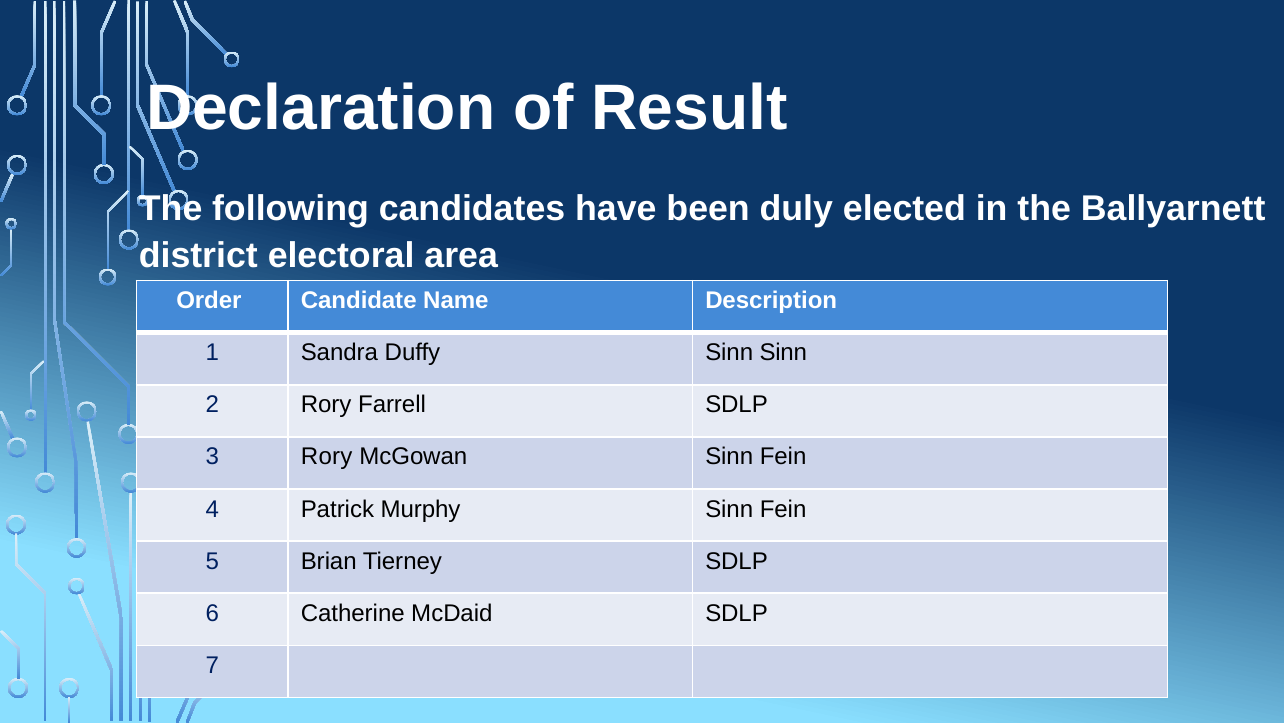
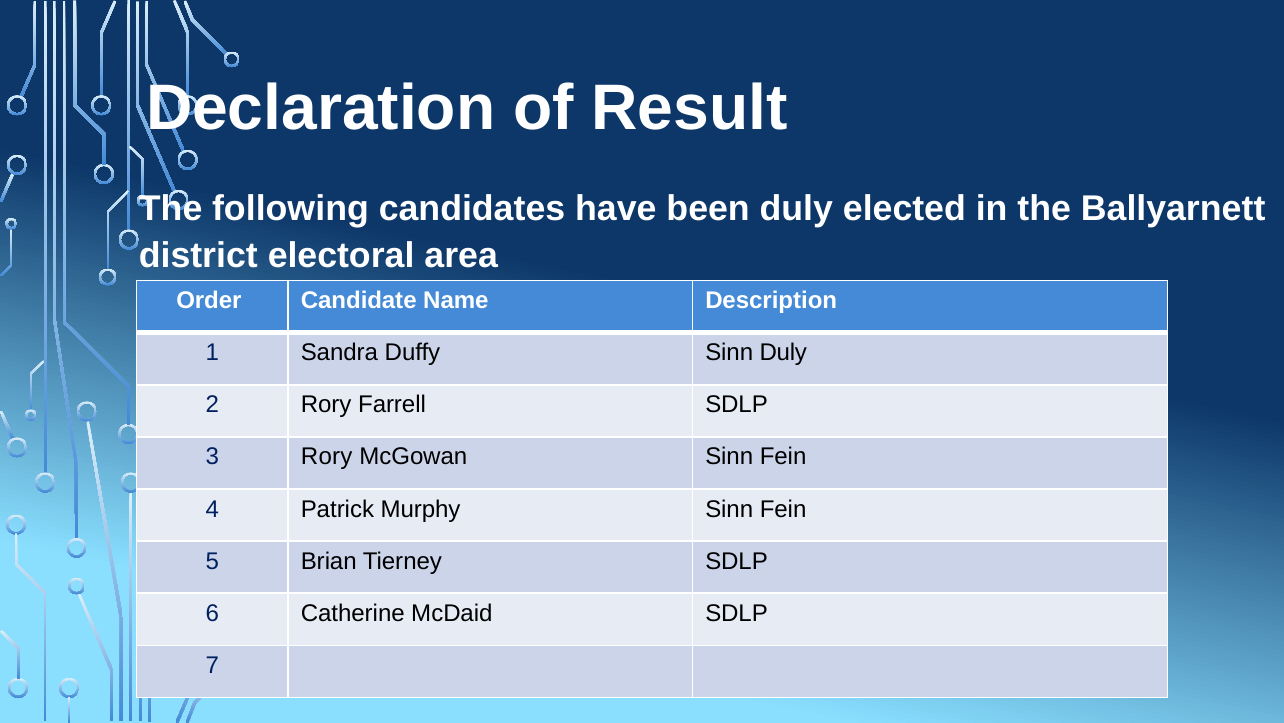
Sinn Sinn: Sinn -> Duly (783, 352)
